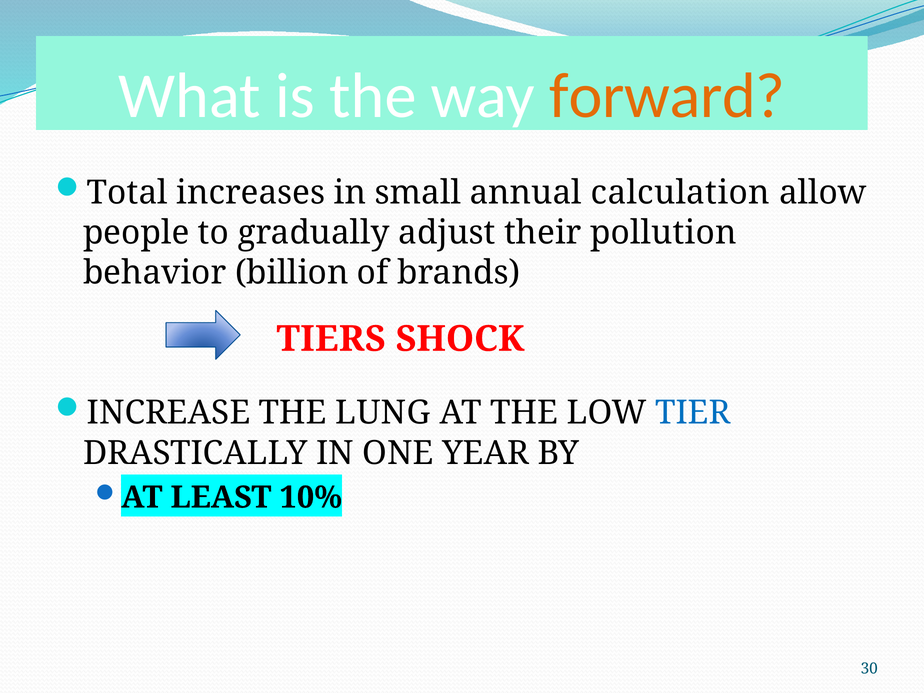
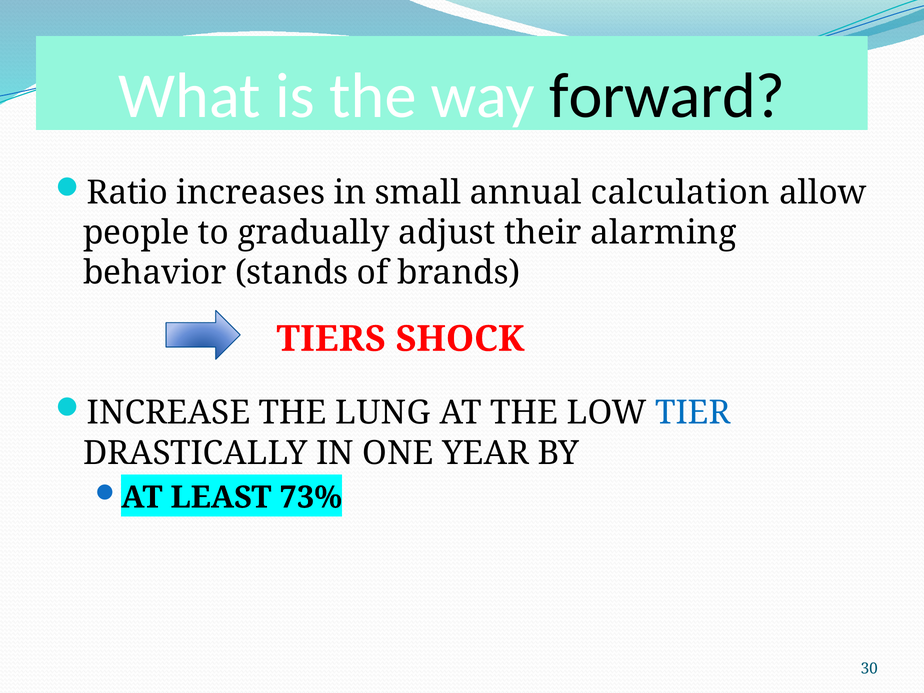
forward colour: orange -> black (667, 96)
Total: Total -> Ratio (128, 193)
pollution: pollution -> alarming (663, 233)
billion: billion -> stands (292, 273)
10%: 10% -> 73% (311, 497)
